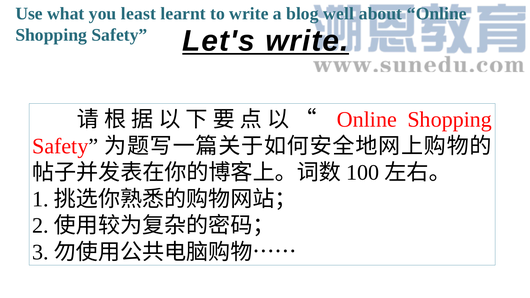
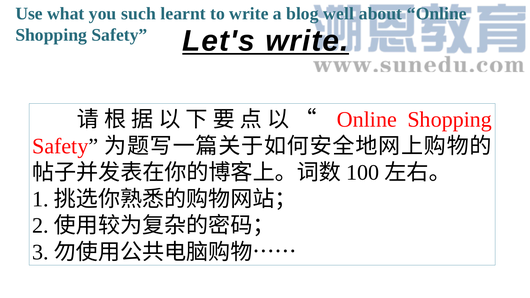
least: least -> such (138, 14)
